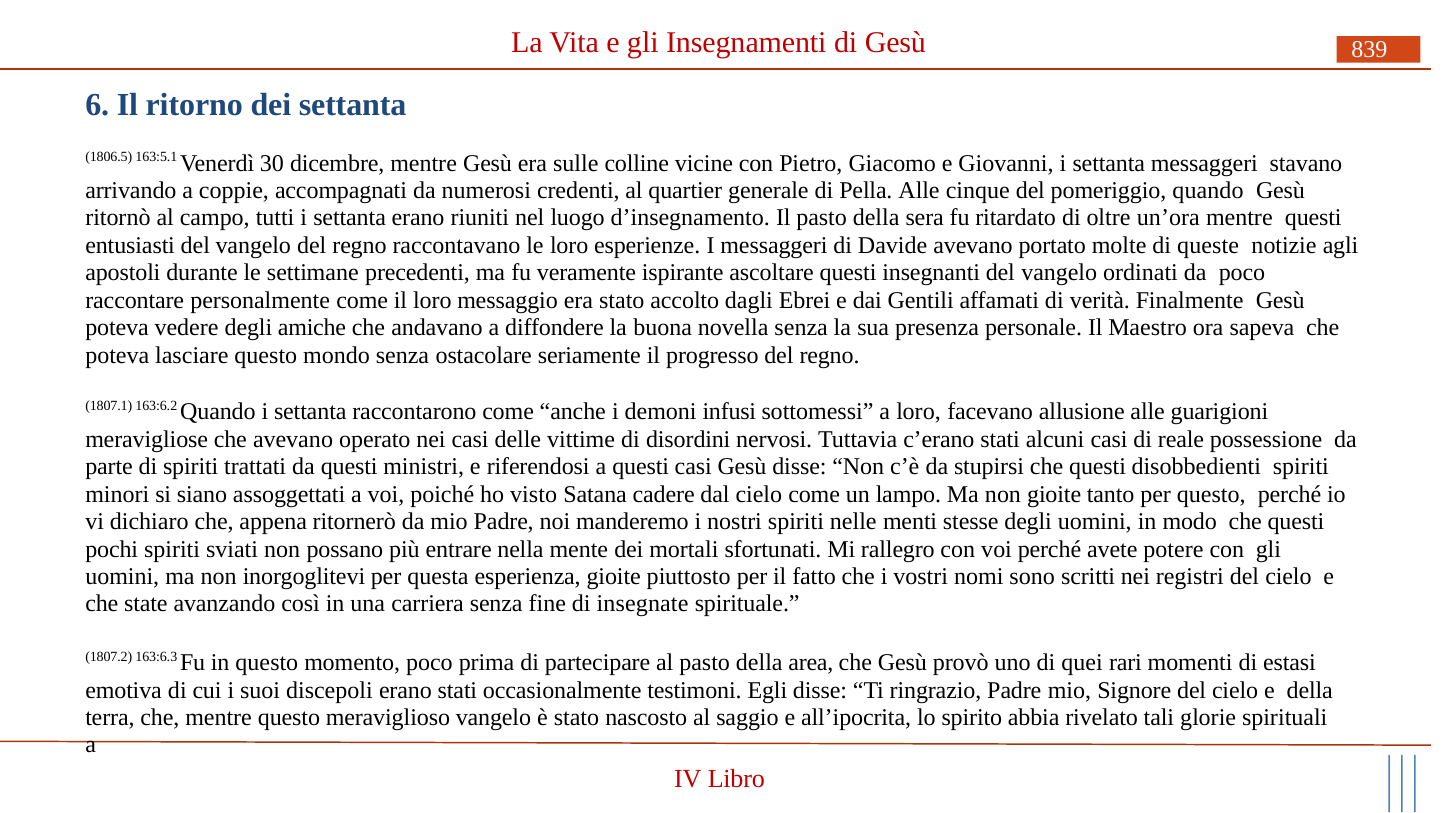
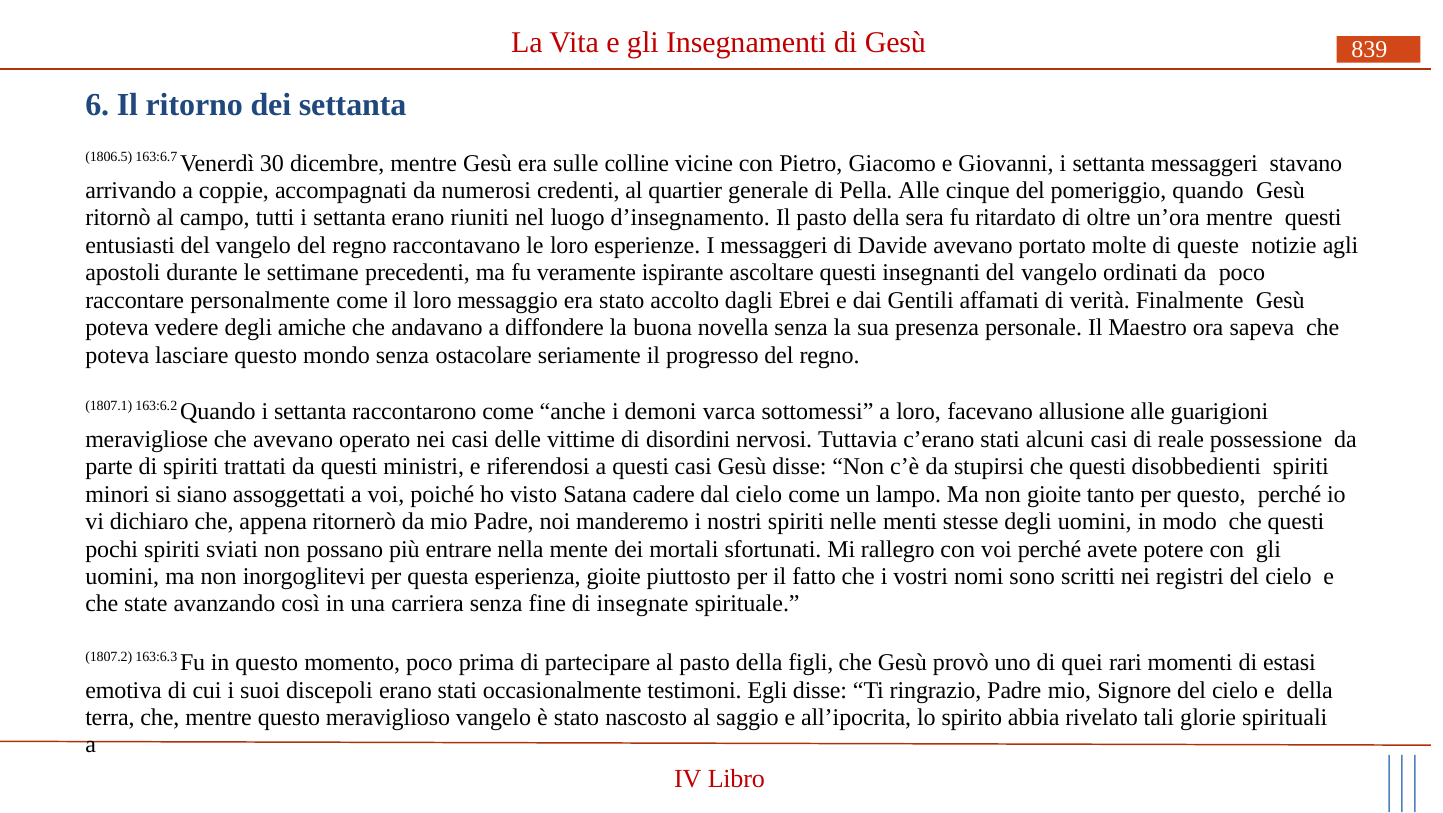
163:5.1: 163:5.1 -> 163:6.7 (156, 157)
infusi: infusi -> varca (729, 412)
area: area -> figli (811, 662)
